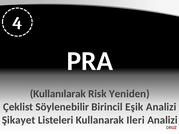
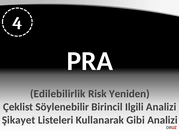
Kullanılarak: Kullanılarak -> Edilebilirlik (58, 94)
Eşik: Eşik -> Ilgili (134, 107)
Ileri: Ileri -> Gibi (136, 120)
